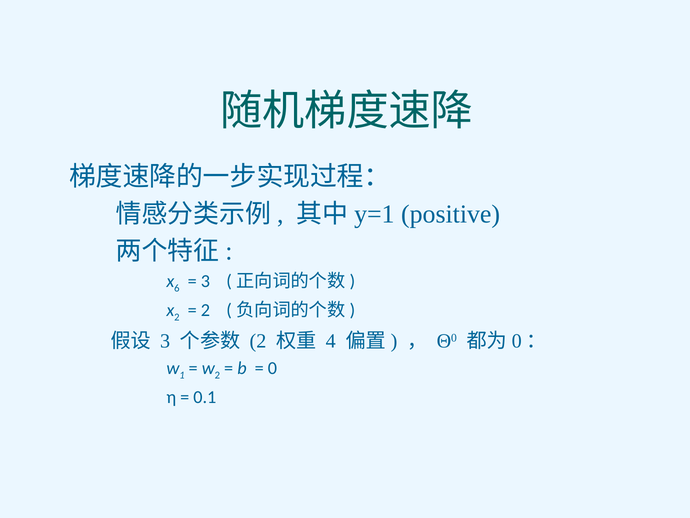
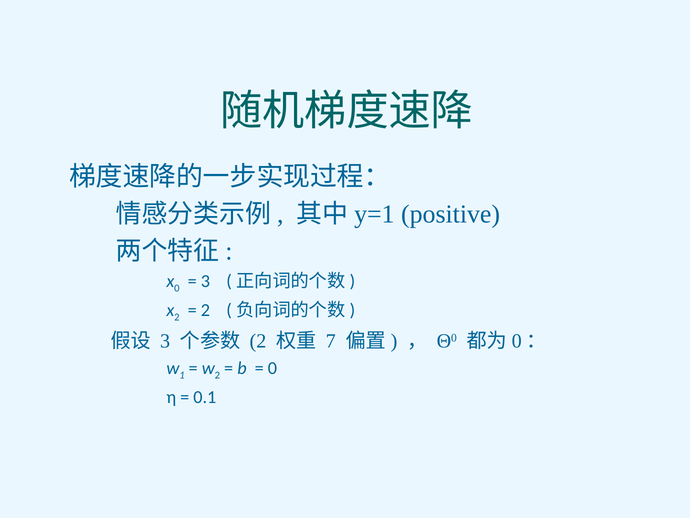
6: 6 -> 0 (177, 288)
4: 4 -> 7 (331, 341)
